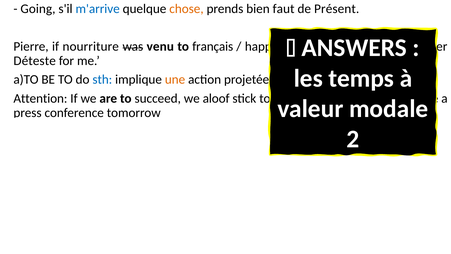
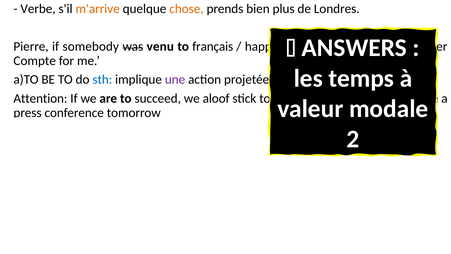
Going: Going -> Verbe (38, 9)
m'arrive colour: blue -> orange (98, 9)
faut: faut -> plus (284, 9)
Présent: Présent -> Londres (337, 9)
nourriture: nourriture -> somebody (91, 46)
Déteste: Déteste -> Compte (35, 61)
une colour: orange -> purple (175, 80)
